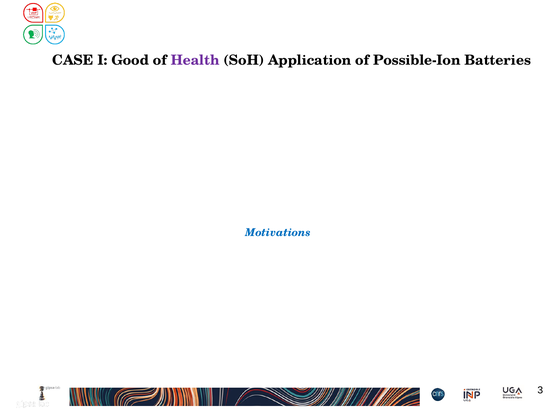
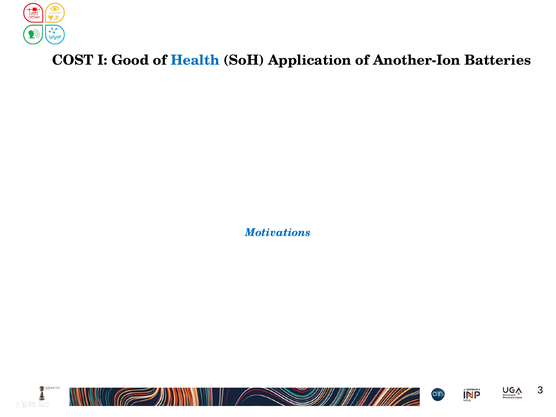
CASE: CASE -> COST (73, 60)
Health colour: purple -> blue (195, 60)
Possible-Ion: Possible-Ion -> Another-Ion (417, 60)
